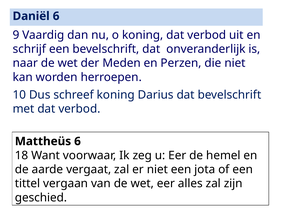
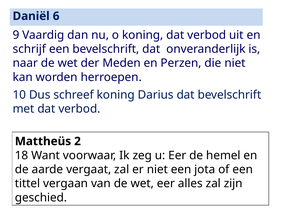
Mattheüs 6: 6 -> 2 (77, 141)
